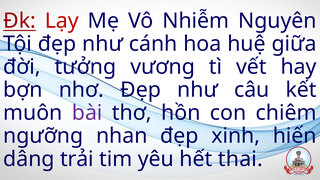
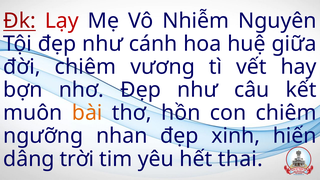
đời tưởng: tưởng -> chiêm (85, 67)
bài colour: purple -> orange (87, 113)
trải: trải -> trời (77, 159)
